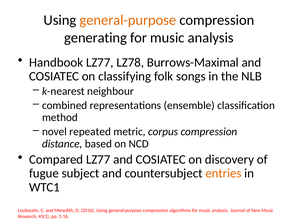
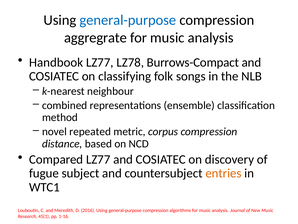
general-purpose colour: orange -> blue (128, 20)
generating: generating -> aggregrate (96, 38)
Burrows-Maximal: Burrows-Maximal -> Burrows-Compact (193, 62)
